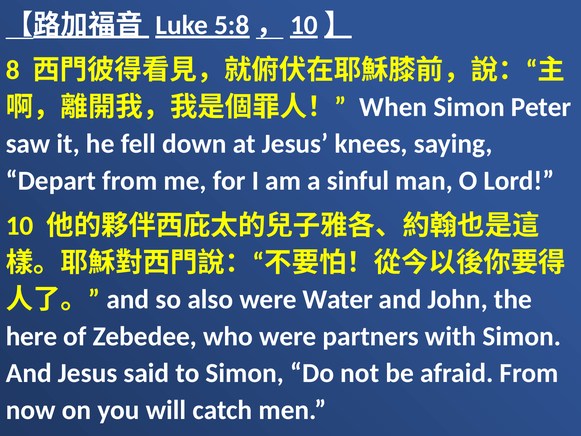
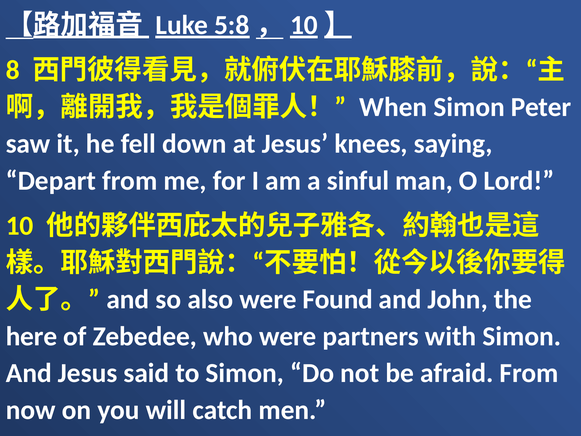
Water: Water -> Found (338, 299)
